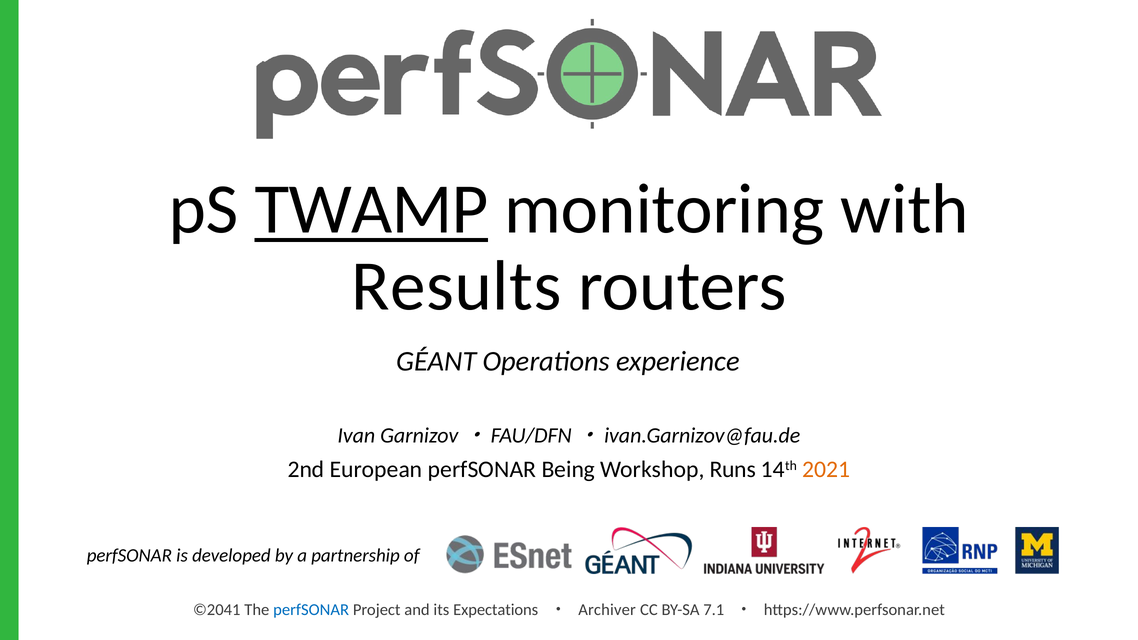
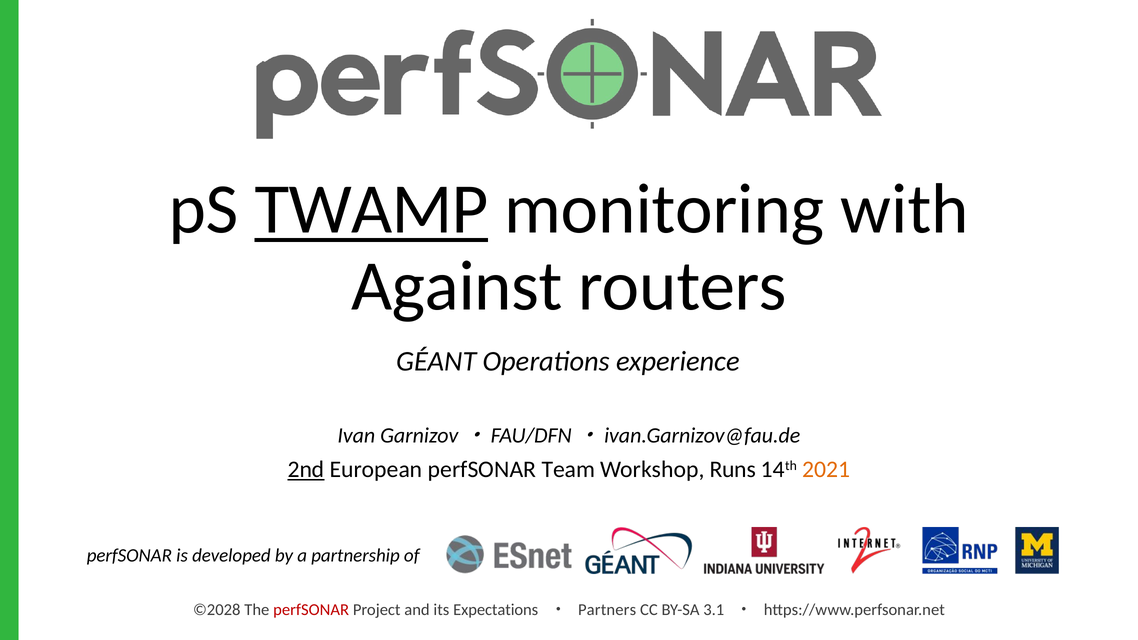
Results: Results -> Against (457, 286)
2nd underline: none -> present (306, 470)
Being: Being -> Team (568, 470)
©2041: ©2041 -> ©2028 (217, 610)
perfSONAR colour: blue -> red (311, 610)
Archiver: Archiver -> Partners (607, 610)
7.1: 7.1 -> 3.1 (714, 610)
